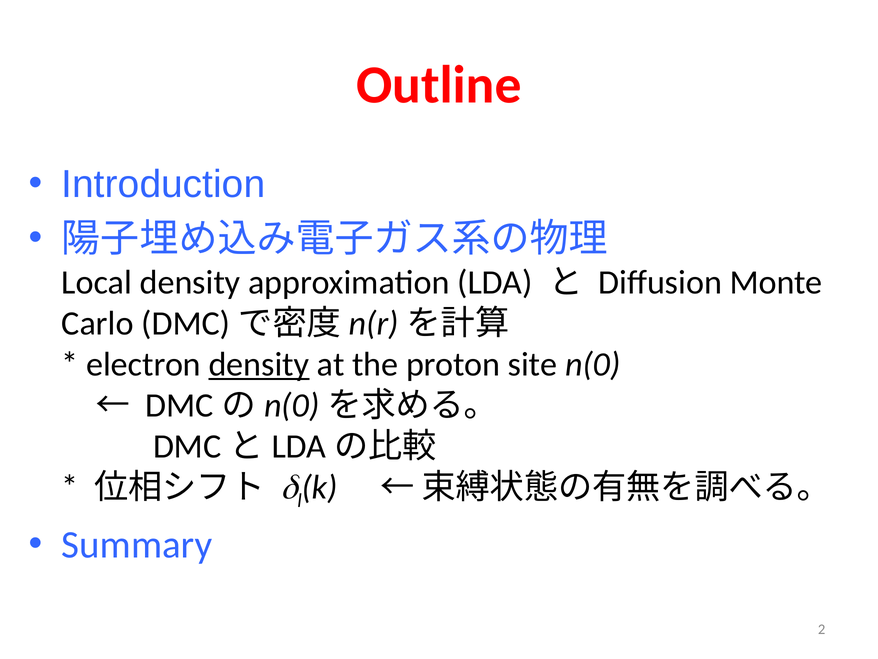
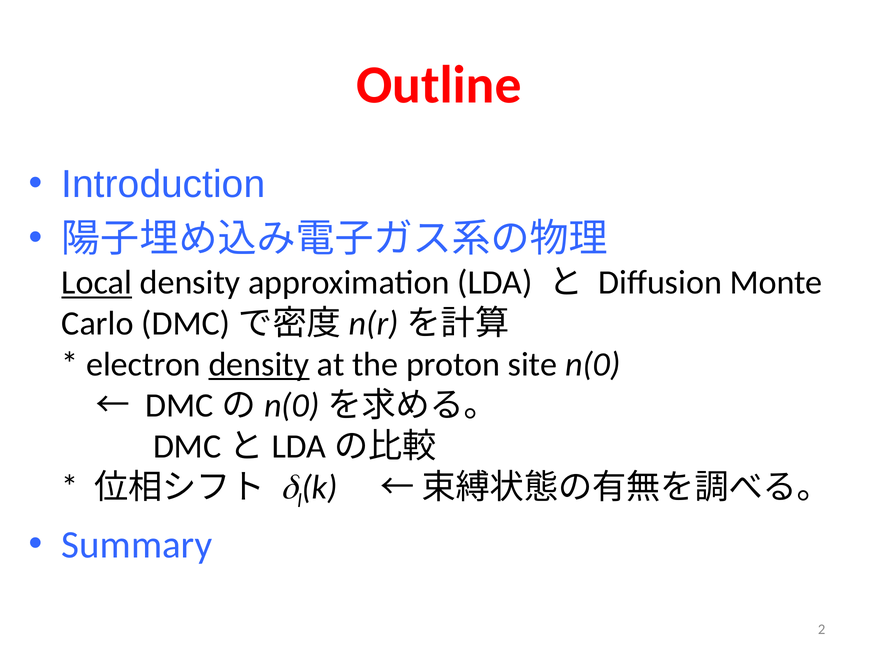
Local underline: none -> present (97, 282)
